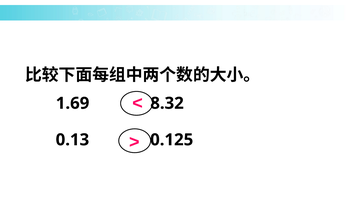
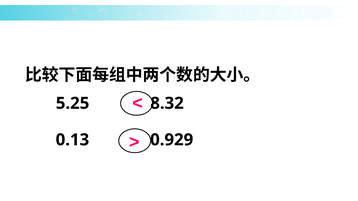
1.69: 1.69 -> 5.25 (73, 103)
0.125: 0.125 -> 0.929 (172, 140)
